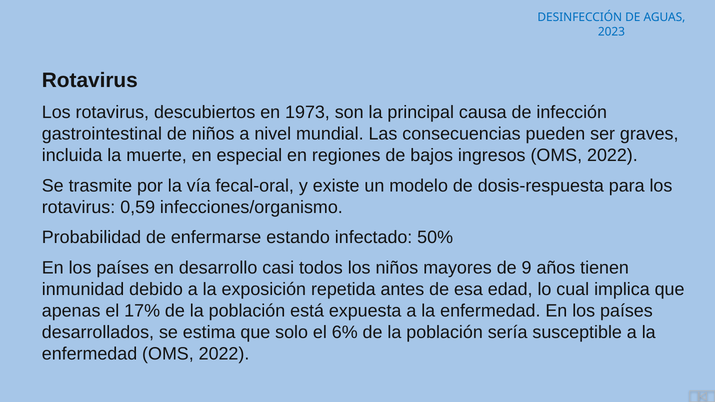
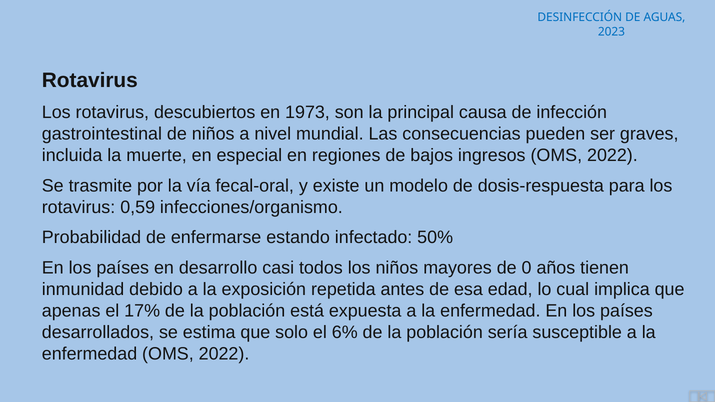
9: 9 -> 0 (527, 268)
